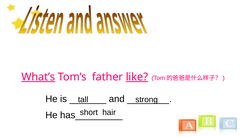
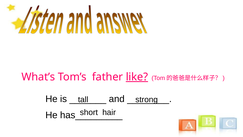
What’s underline: present -> none (38, 77)
